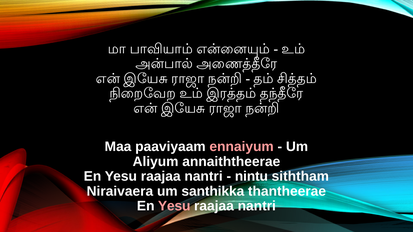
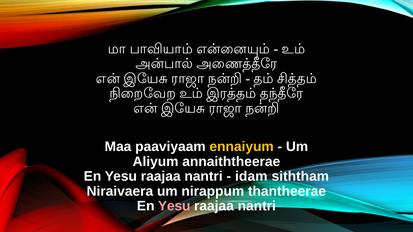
ennaiyum colour: pink -> yellow (242, 147)
nintu: nintu -> idam (251, 177)
santhikka: santhikka -> nirappum (213, 191)
